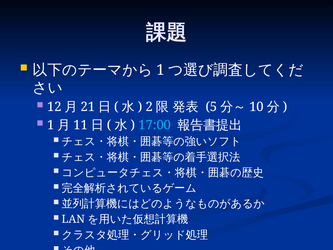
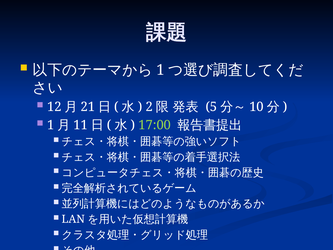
17:00 colour: light blue -> light green (155, 125)
